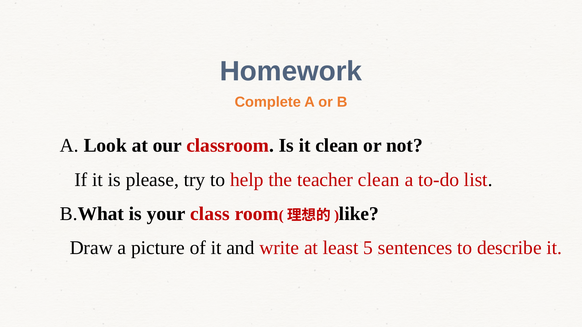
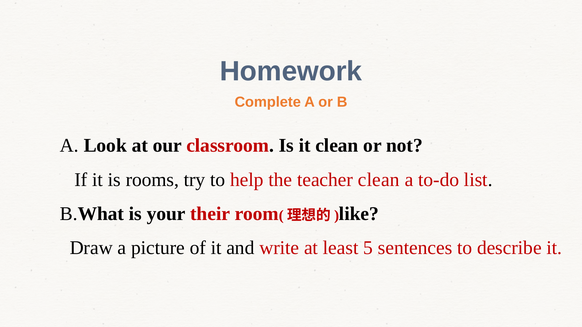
please: please -> rooms (152, 180)
class: class -> their (210, 214)
